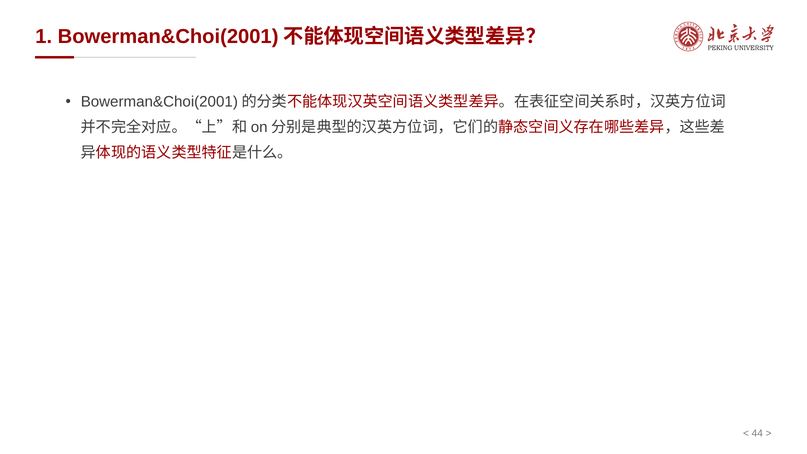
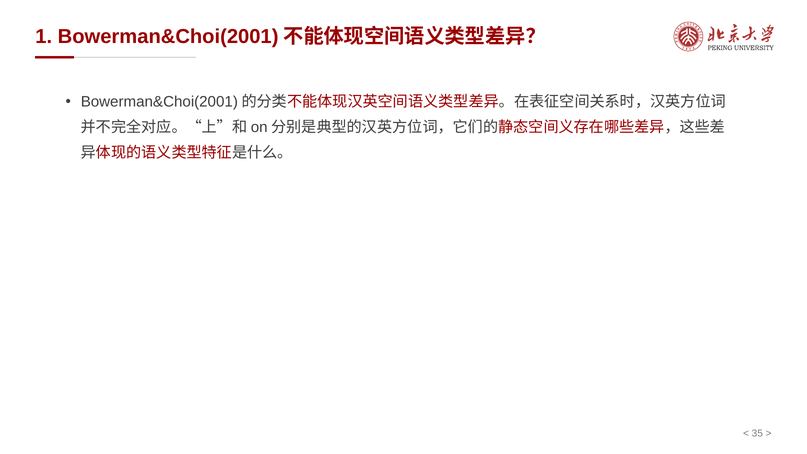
44: 44 -> 35 (757, 434)
